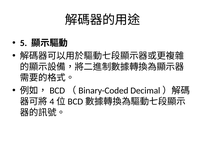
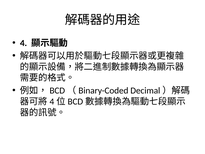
5: 5 -> 4 (24, 43)
